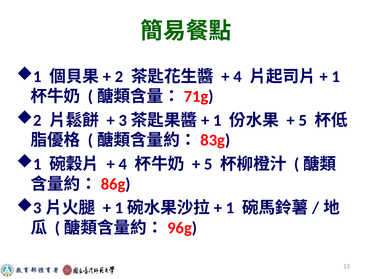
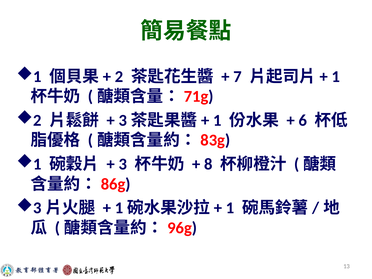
4: 4 -> 7 (238, 77)
5: 5 -> 6 (303, 120)
4: 4 -> 3 (123, 164)
5: 5 -> 8 (208, 164)
